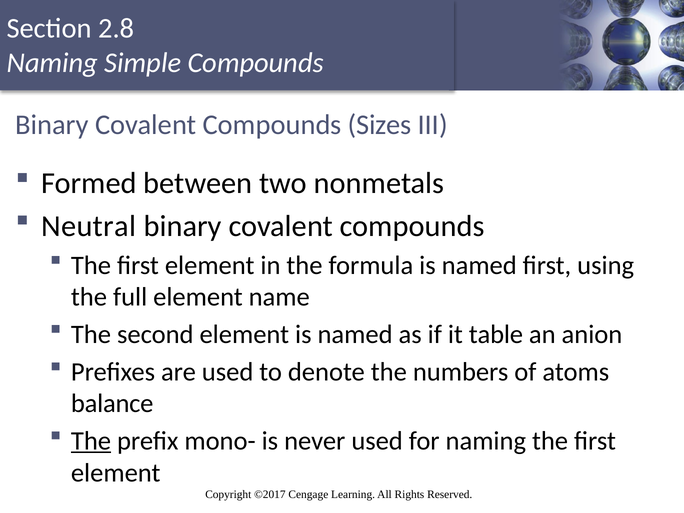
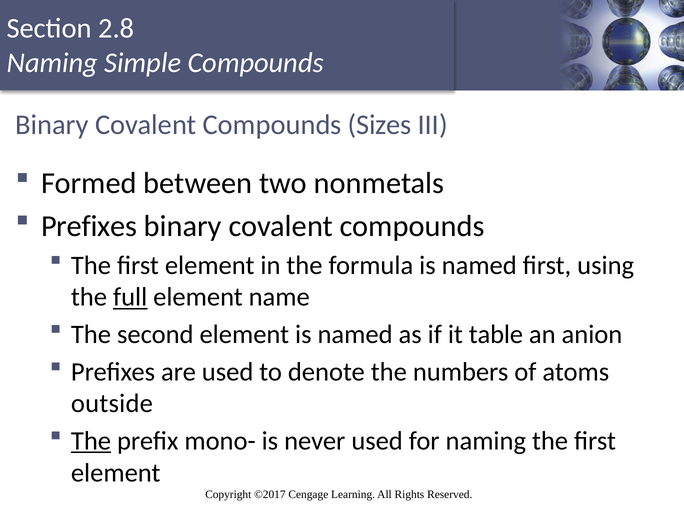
Neutral: Neutral -> Prefixes (89, 226)
full underline: none -> present (130, 297)
balance: balance -> outside (112, 404)
